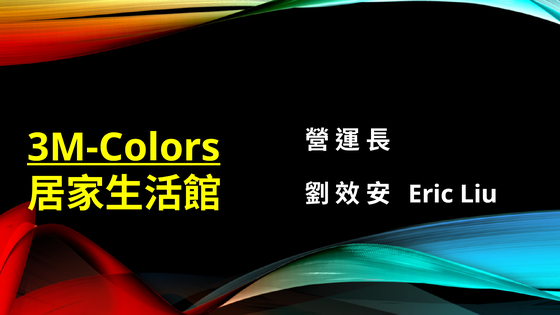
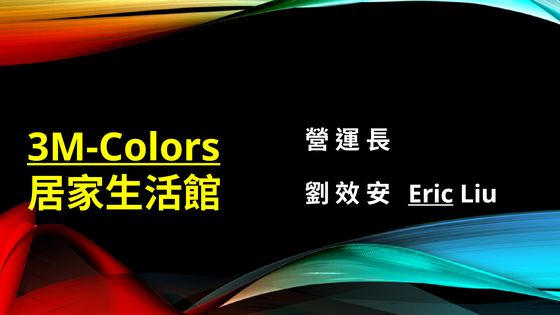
Eric underline: none -> present (431, 194)
